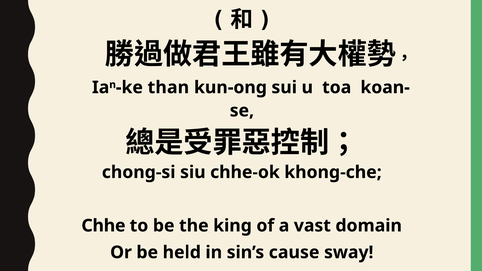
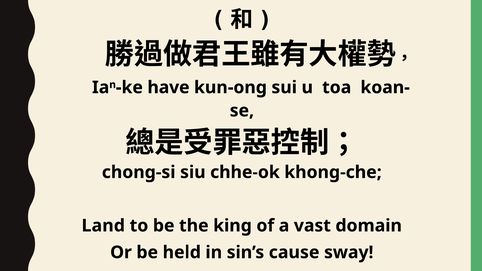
than: than -> have (168, 87)
Chhe: Chhe -> Land (103, 226)
